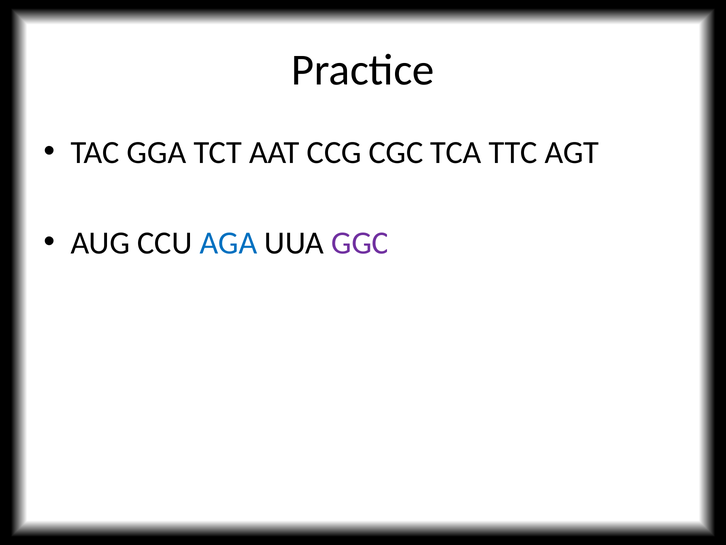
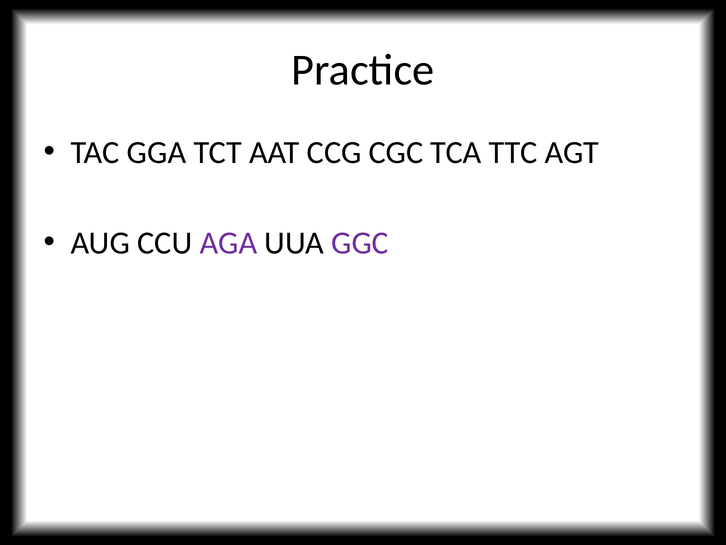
AGA colour: blue -> purple (228, 243)
